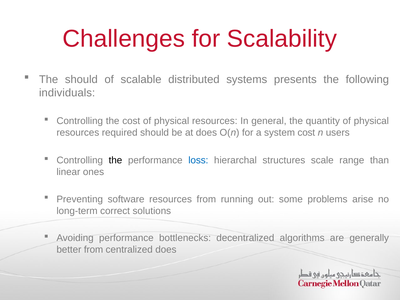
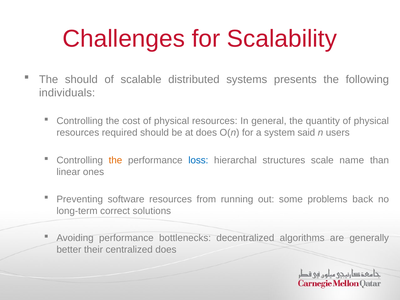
system cost: cost -> said (306, 133)
the colour: black -> orange (115, 160)
range: range -> name (352, 160)
arise: arise -> back (363, 199)
better from: from -> their (93, 250)
